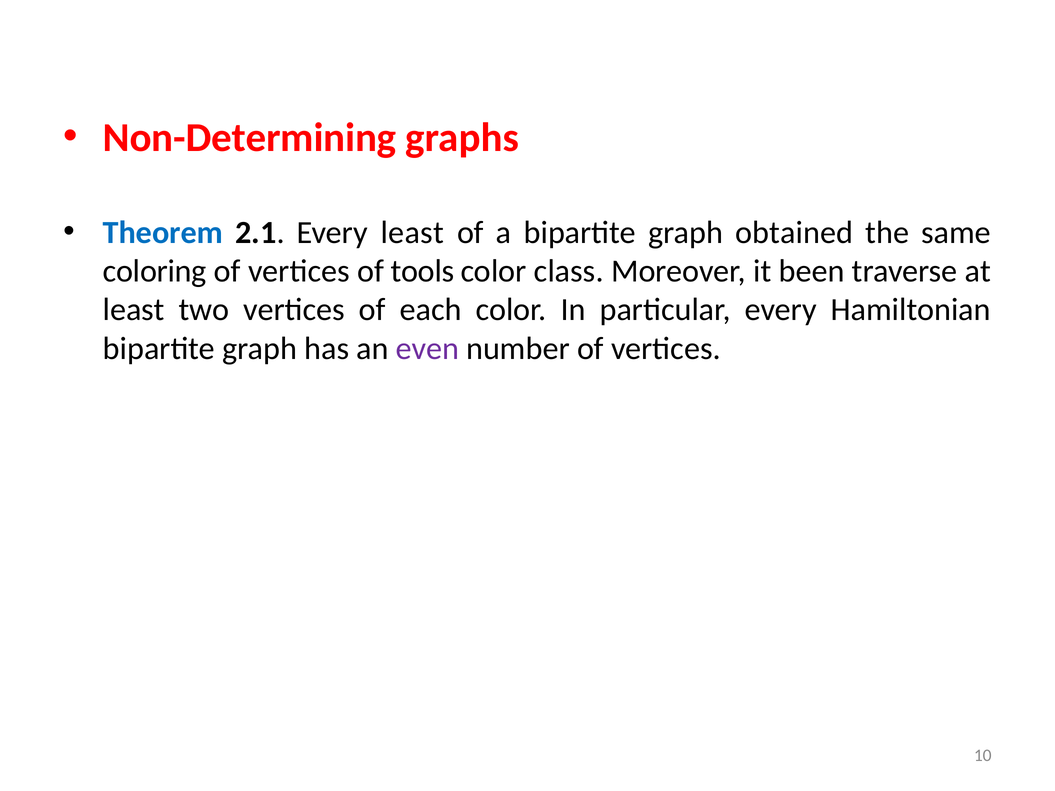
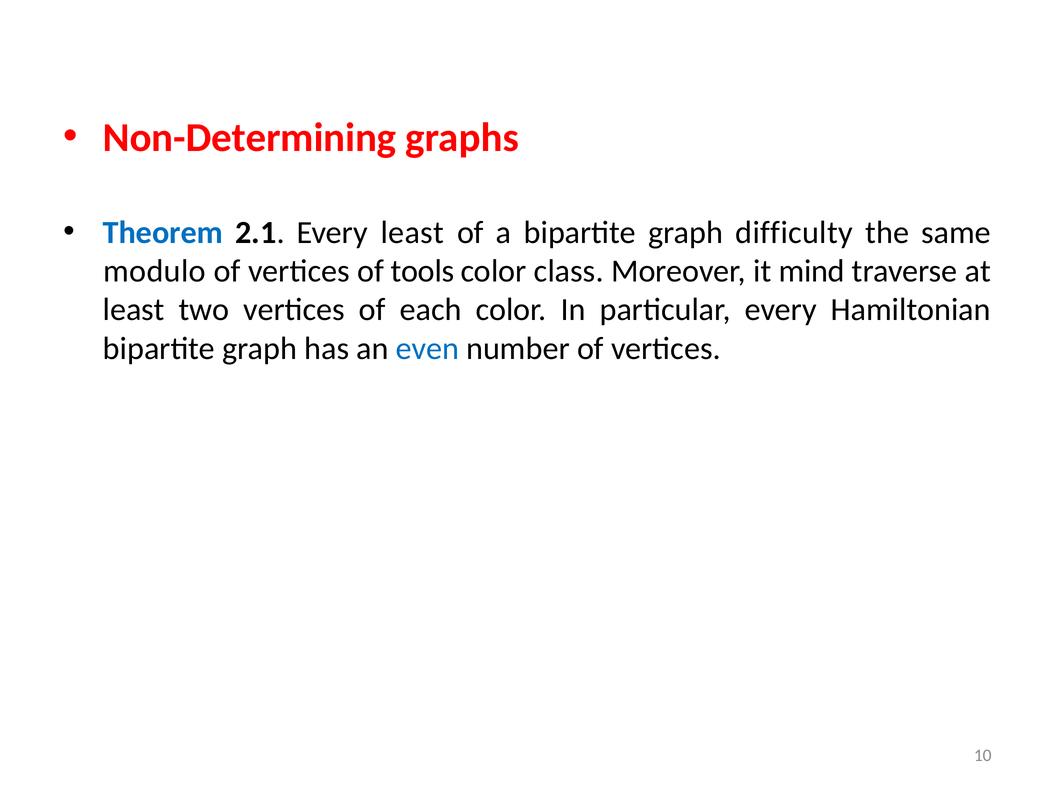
obtained: obtained -> difficulty (794, 233)
coloring: coloring -> modulo (154, 271)
been: been -> mind (812, 271)
even colour: purple -> blue (427, 349)
